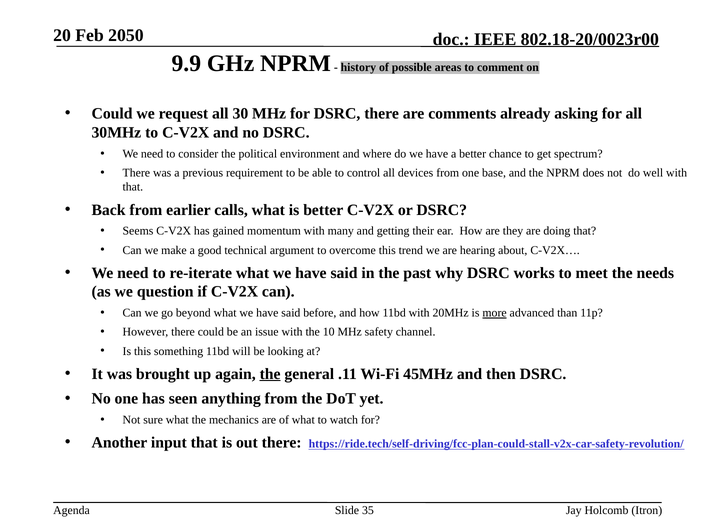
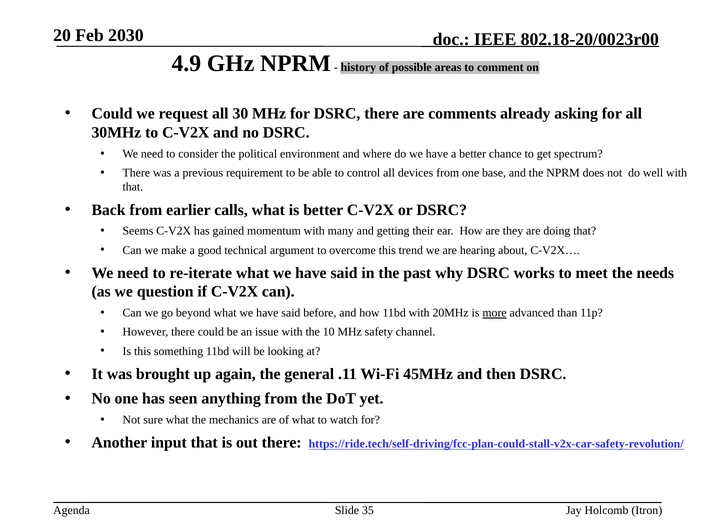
2050: 2050 -> 2030 (126, 35)
9.9: 9.9 -> 4.9 (186, 63)
the underline: present -> none (270, 374)
